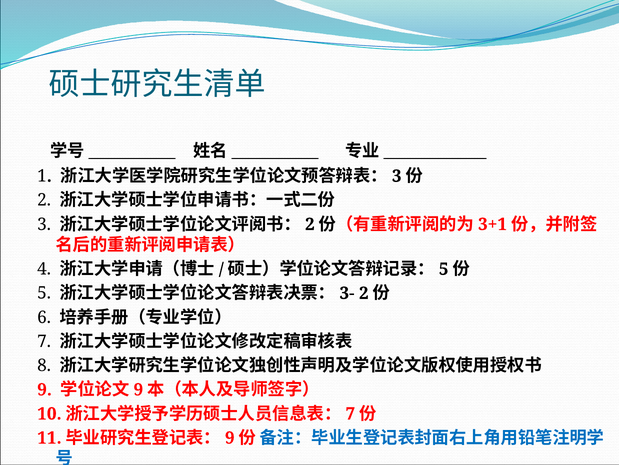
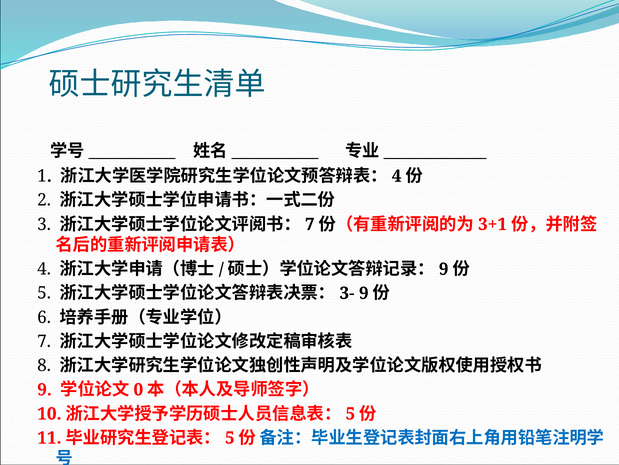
3: 3 -> 4 (397, 176)
2: 2 -> 7 (310, 224)
5: 5 -> 9 (444, 269)
2: 2 -> 9 (364, 293)
9: 9 -> 0 (138, 389)
7: 7 -> 5 (350, 413)
9: 9 -> 5 (230, 437)
